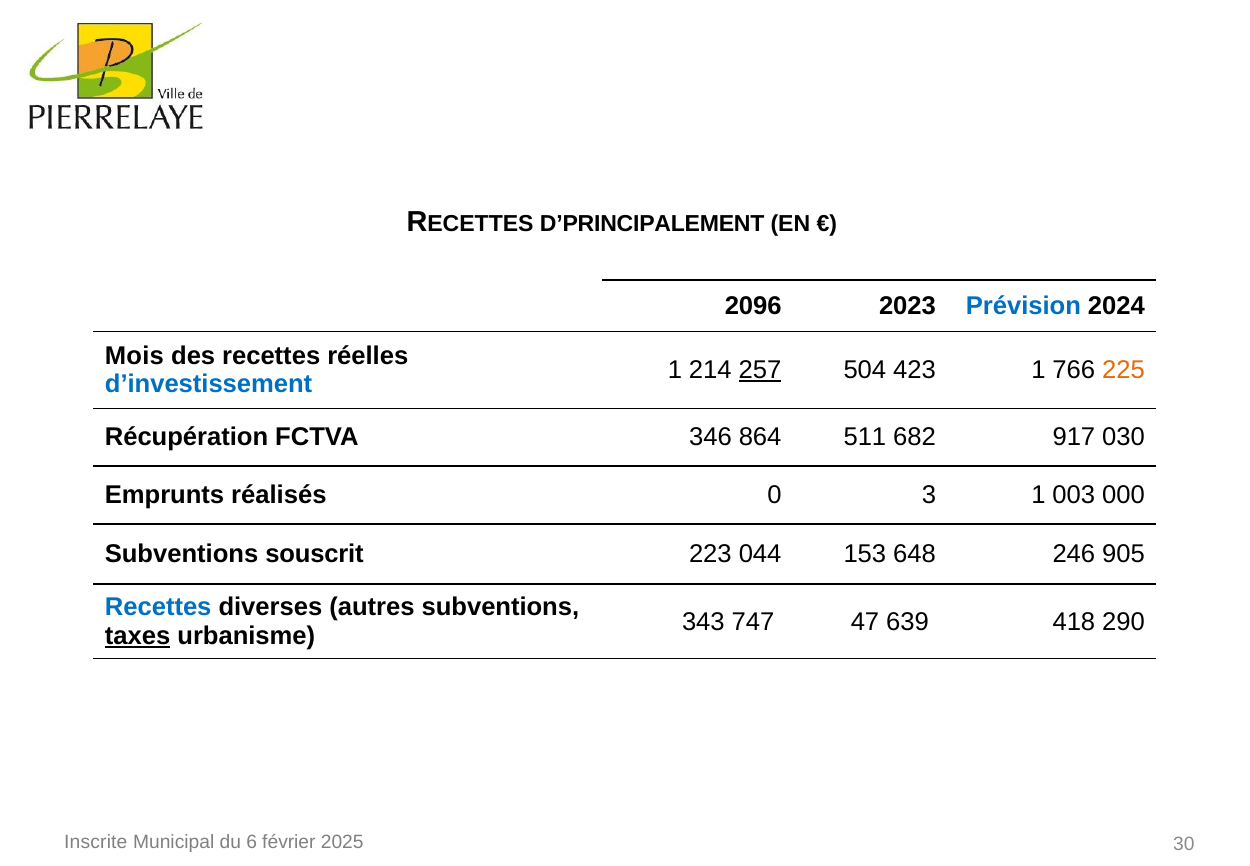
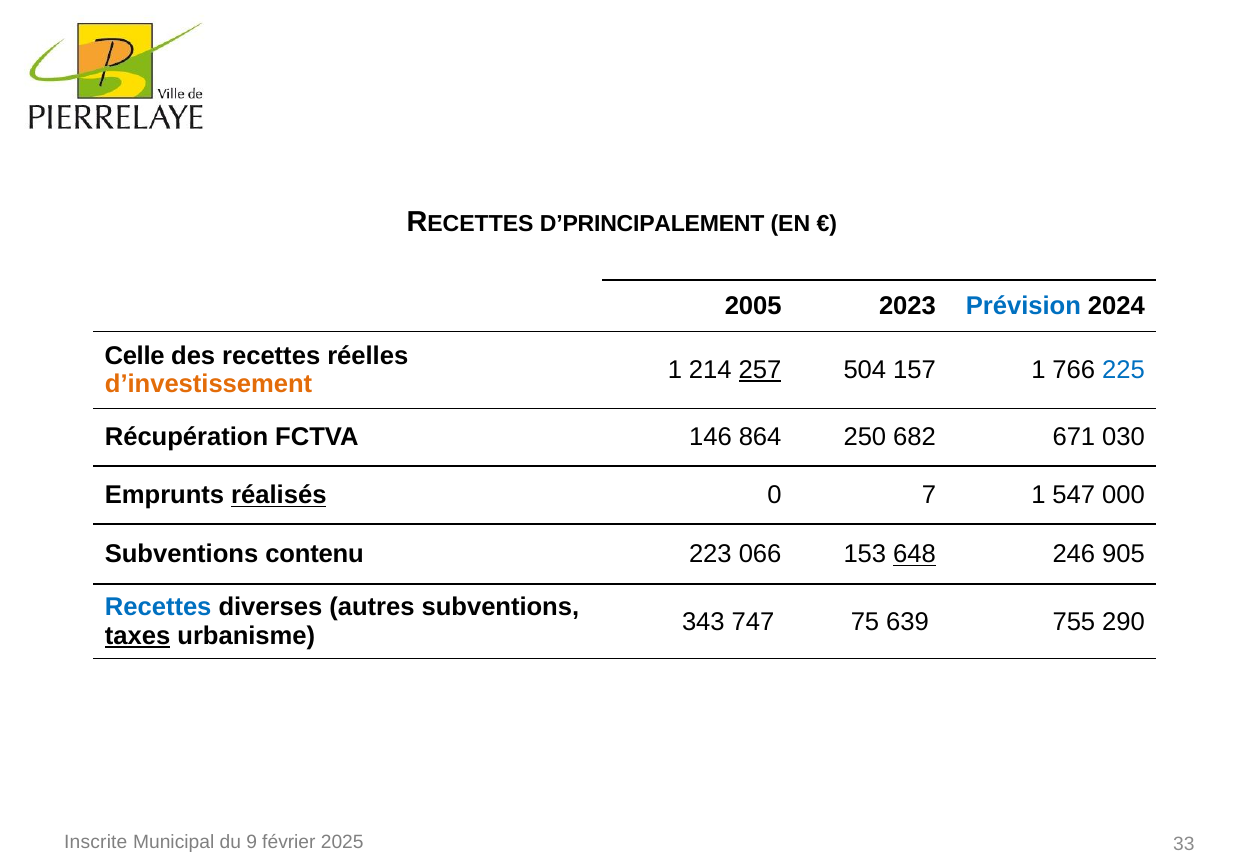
2096: 2096 -> 2005 (753, 306)
Mois: Mois -> Celle (135, 356)
423: 423 -> 157 (915, 370)
225 colour: orange -> blue (1124, 370)
d’investissement colour: blue -> orange (209, 384)
346: 346 -> 146 (710, 437)
511: 511 -> 250 (865, 437)
917: 917 -> 671 (1074, 437)
réalisés underline: none -> present (279, 495)
3: 3 -> 7 (929, 495)
003: 003 -> 547 (1074, 495)
souscrit: souscrit -> contenu (315, 554)
044: 044 -> 066 (760, 554)
648 underline: none -> present (915, 554)
47: 47 -> 75 (865, 621)
418: 418 -> 755 (1074, 621)
6: 6 -> 9 (252, 841)
30: 30 -> 33 (1184, 844)
